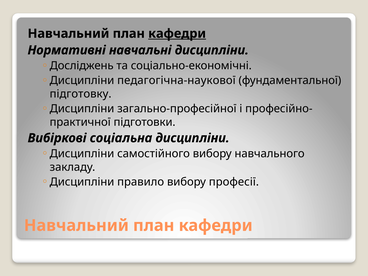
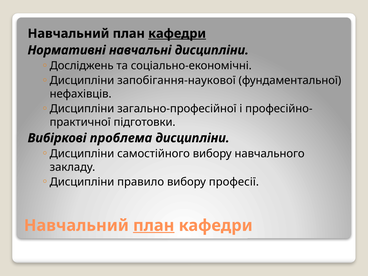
педагогічна-наукової: педагогічна-наукової -> запобігання-наукової (176, 81)
підготовку: підготовку -> нефахівців (81, 94)
соціальна: соціальна -> проблема (121, 138)
план underline: none -> present (154, 226)
